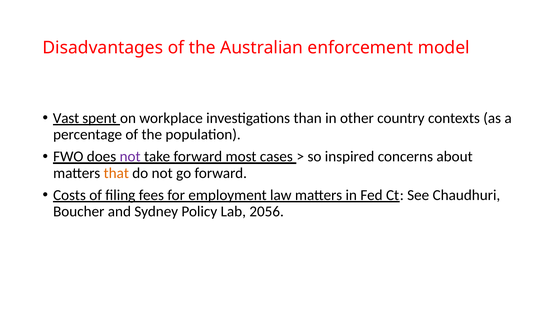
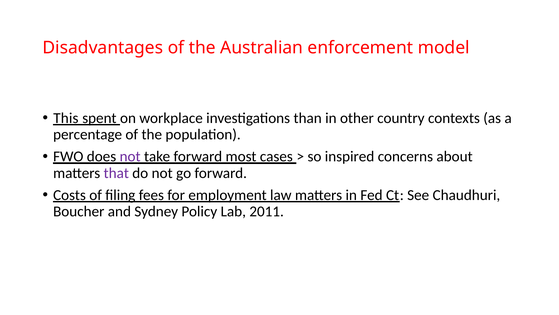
Vast: Vast -> This (66, 118)
that colour: orange -> purple (116, 173)
2056: 2056 -> 2011 (267, 211)
